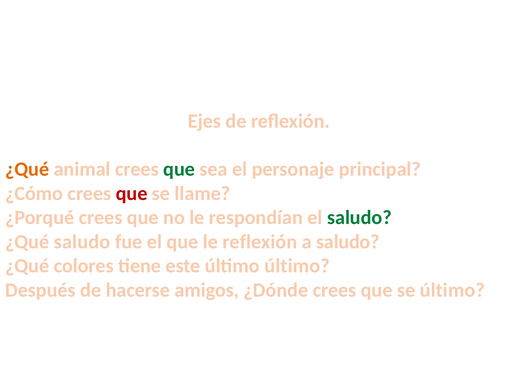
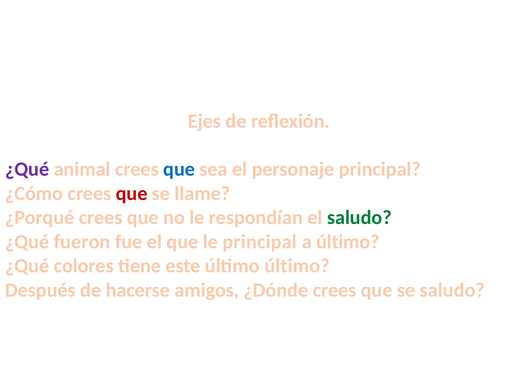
¿Qué colour: orange -> purple (27, 170)
que colour: green -> blue (179, 170)
¿Qué saludo: saludo -> fueron (82, 242)
le reflexión: reflexión -> principal (260, 242)
a saludo: saludo -> último (348, 242)
se último: último -> saludo (452, 291)
